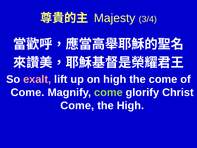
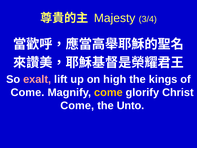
the come: come -> kings (163, 79)
come colour: light green -> yellow (108, 92)
the High: High -> Unto (130, 105)
